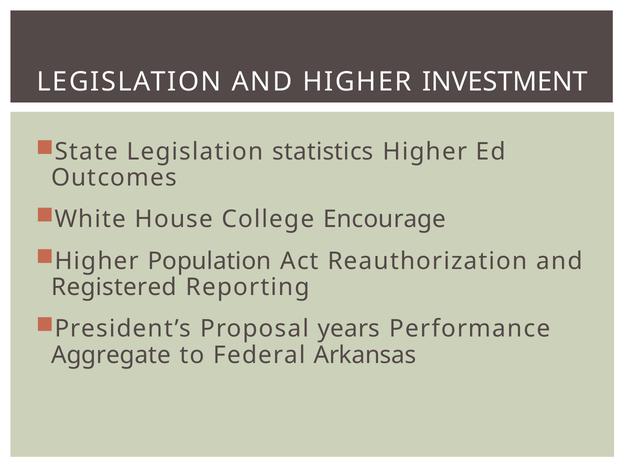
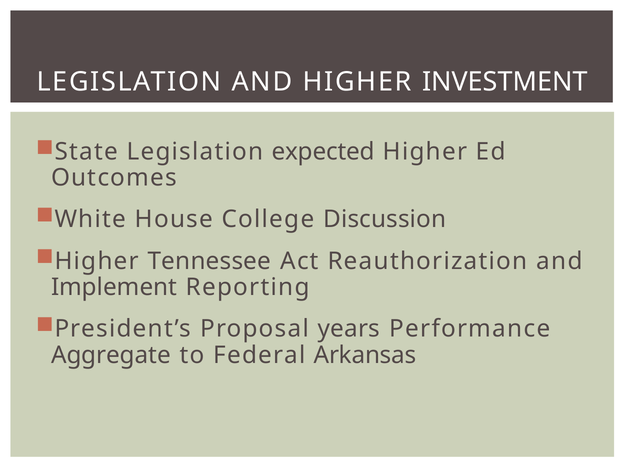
statistics: statistics -> expected (323, 152)
Encourage: Encourage -> Discussion (385, 219)
Population: Population -> Tennessee (209, 261)
Registered: Registered -> Implement (114, 287)
